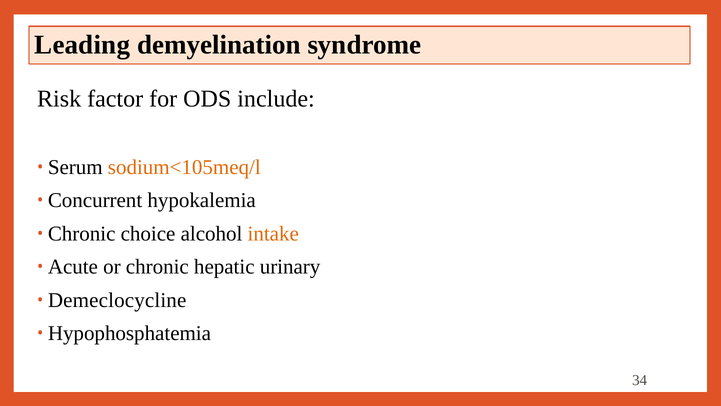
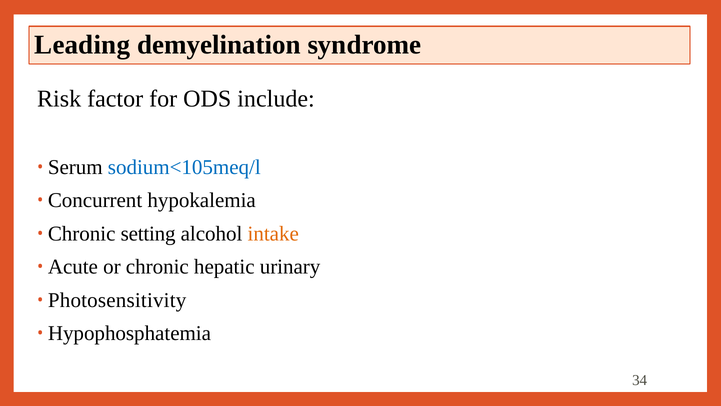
sodium<105meq/l colour: orange -> blue (184, 167)
choice: choice -> setting (148, 233)
Demeclocycline: Demeclocycline -> Photosensitivity (117, 300)
